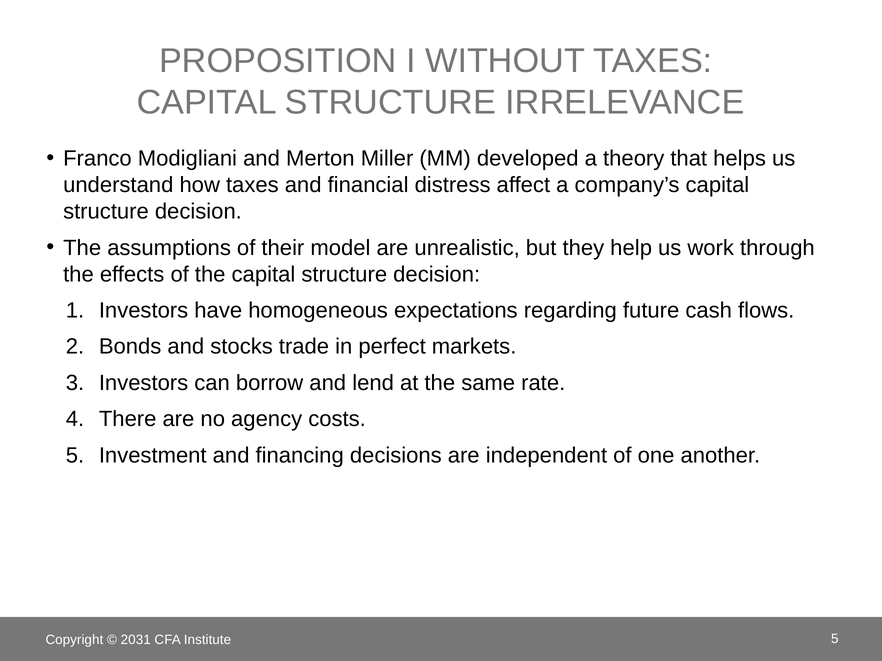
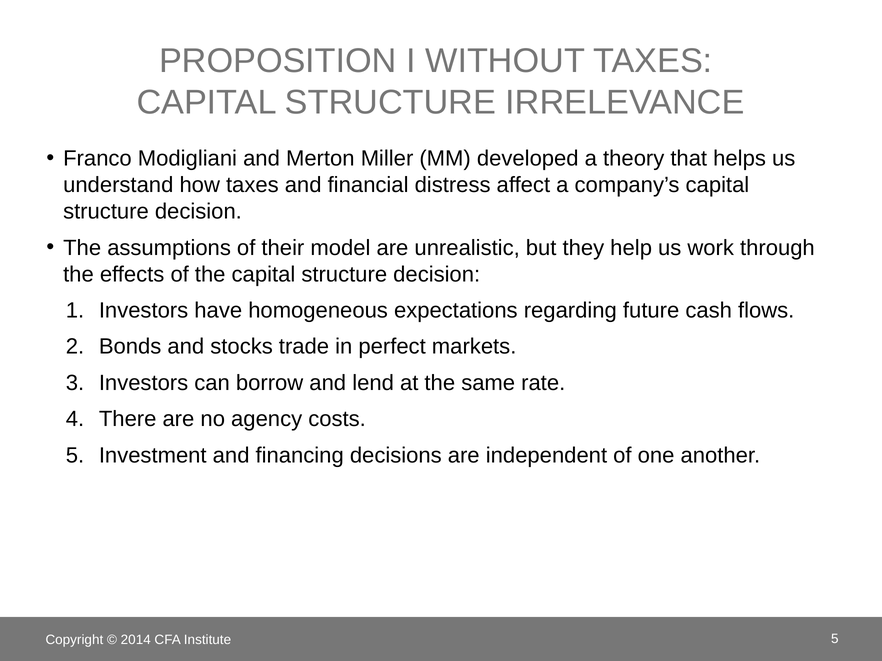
2031: 2031 -> 2014 (136, 640)
